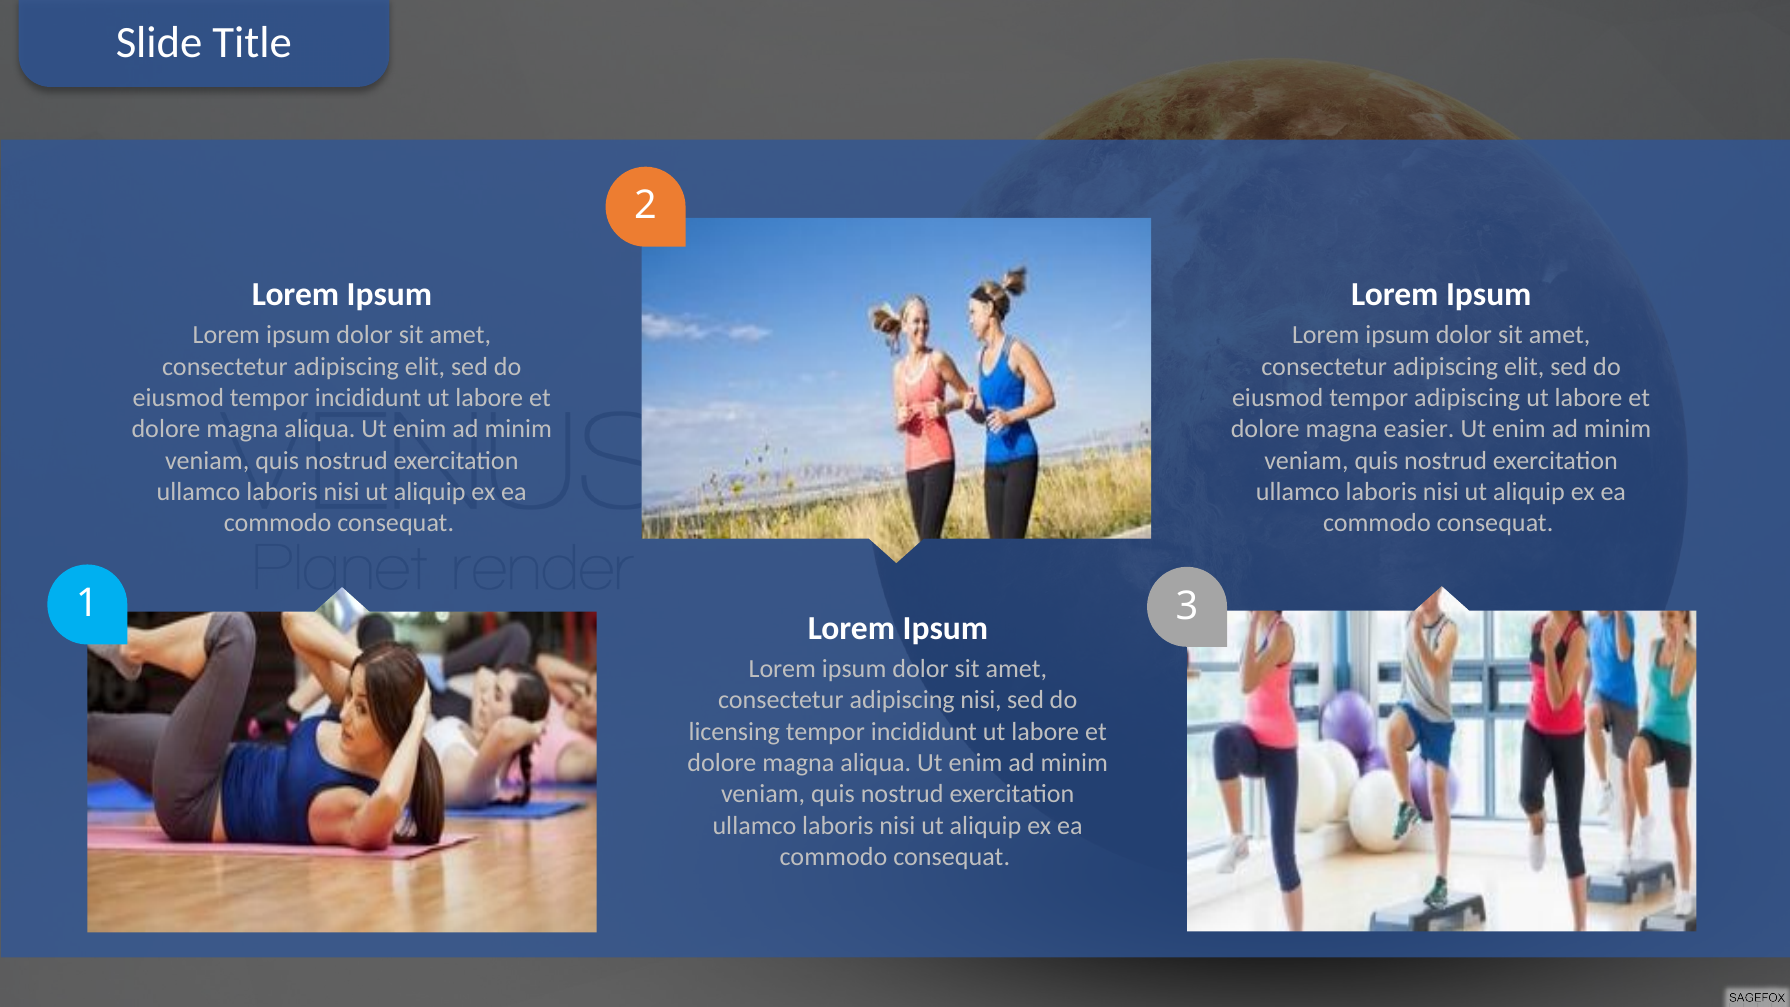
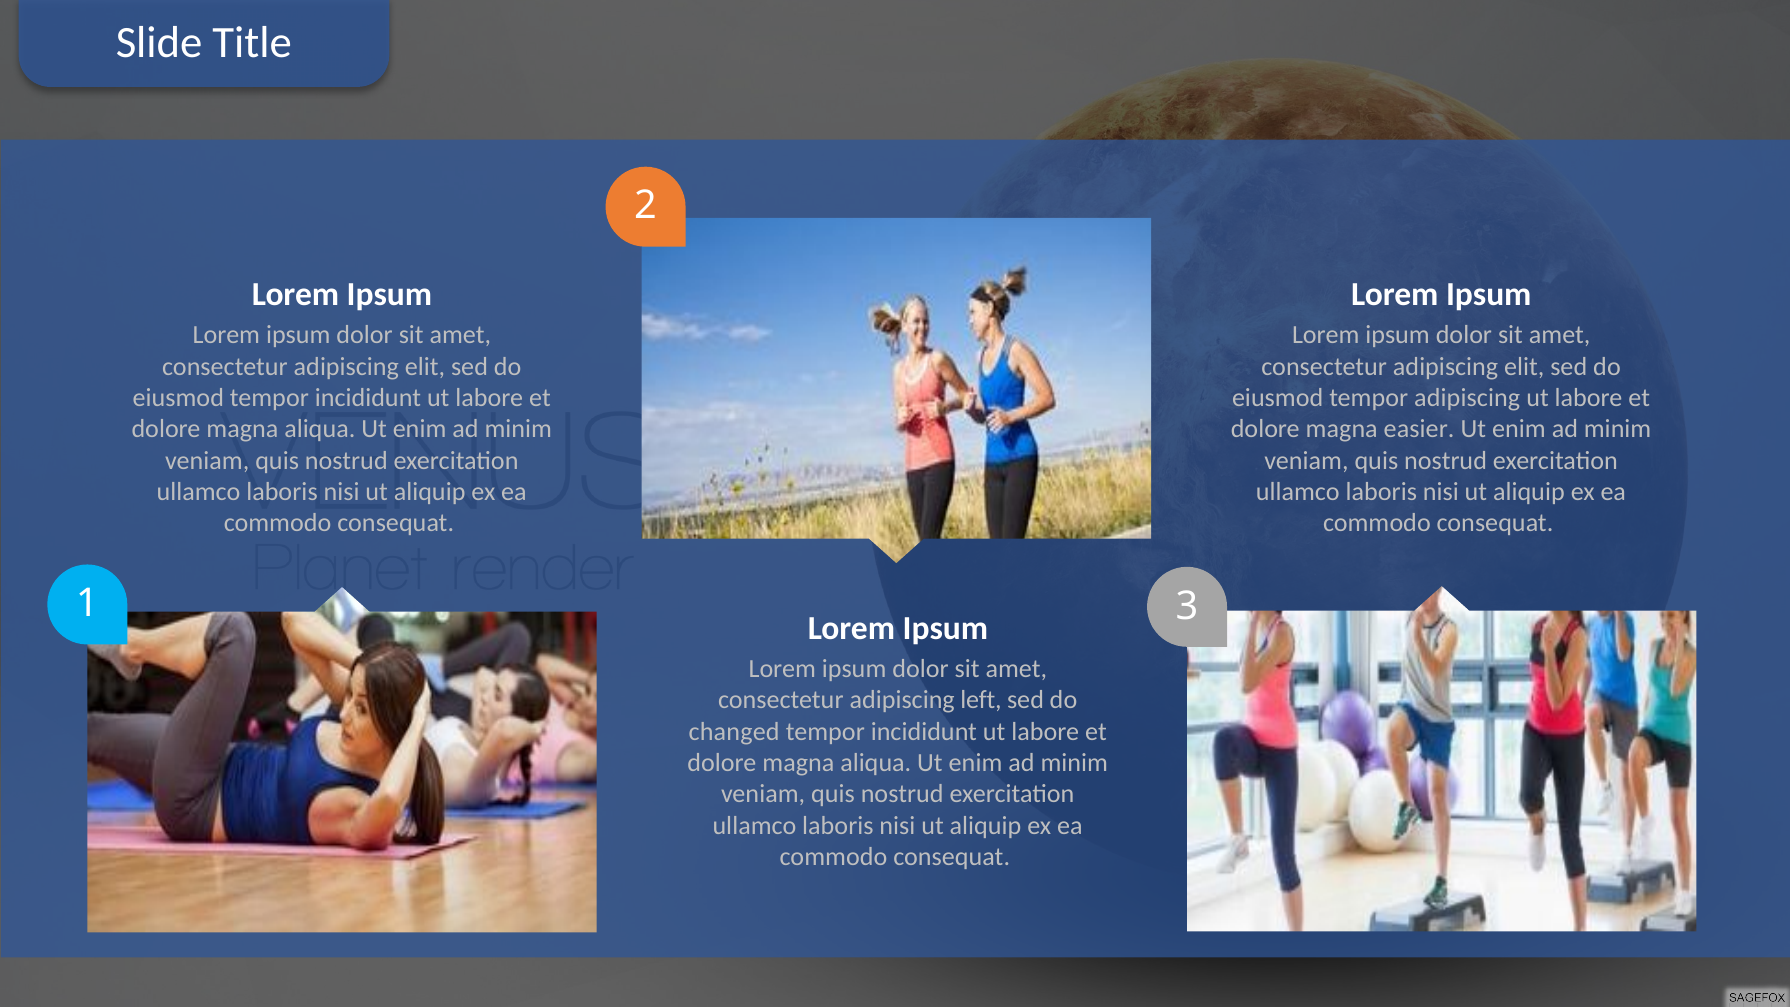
adipiscing nisi: nisi -> left (981, 700)
licensing: licensing -> changed (734, 731)
